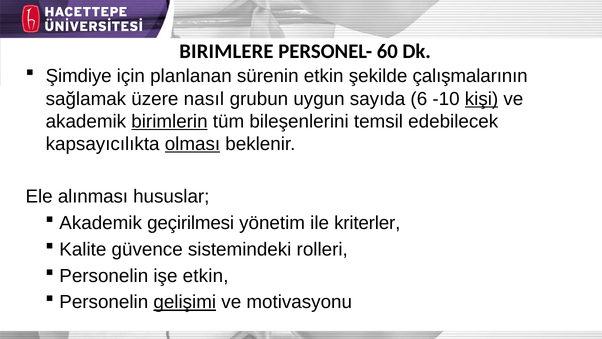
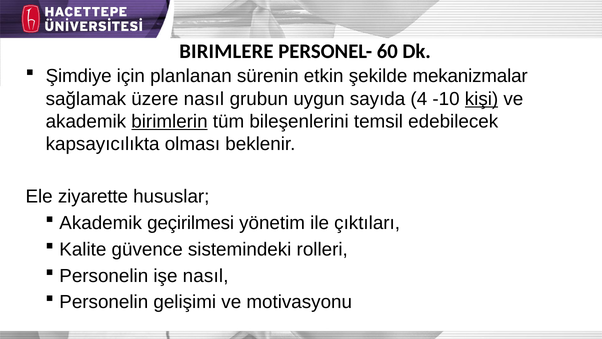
çalışmalarının: çalışmalarının -> mekanizmalar (470, 76)
6: 6 -> 4 (419, 99)
olması underline: present -> none (192, 144)
alınması: alınması -> ziyarette (93, 197)
kriterler: kriterler -> çıktıları (367, 223)
işe etkin: etkin -> nasıl (206, 276)
gelişimi underline: present -> none (185, 302)
